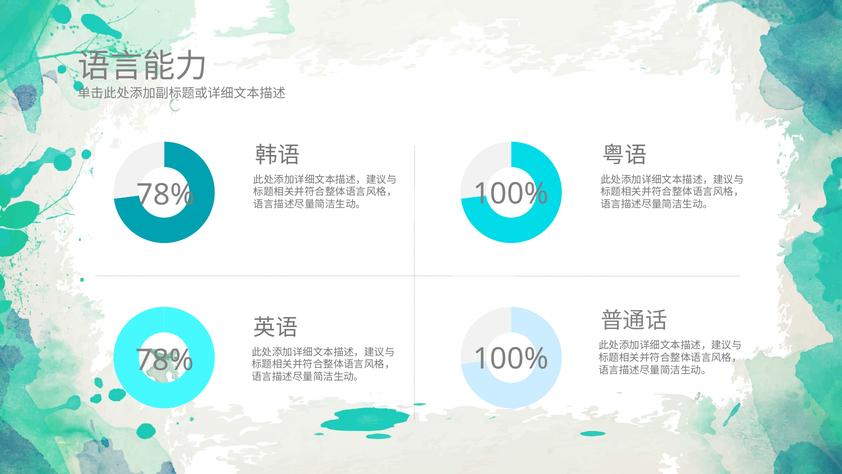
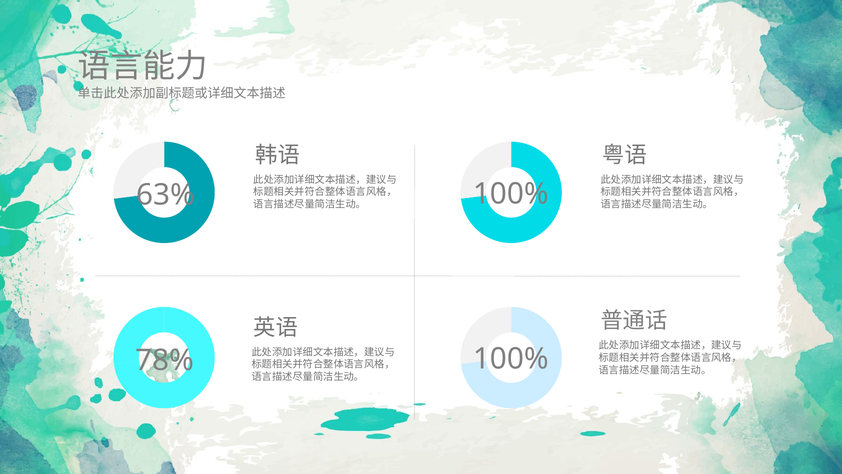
78%: 78% -> 63% (165, 195)
